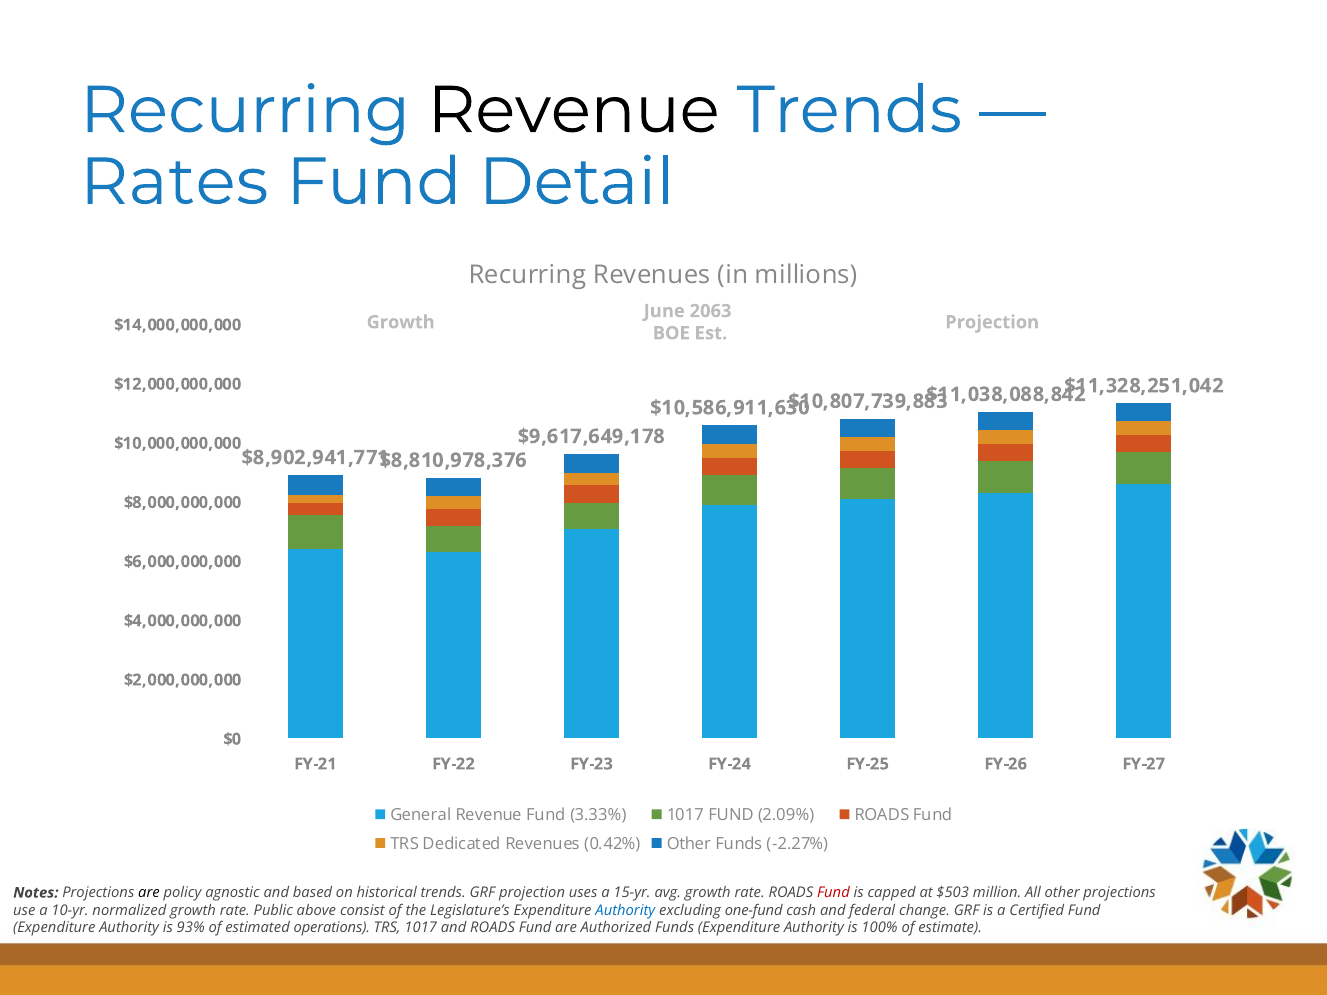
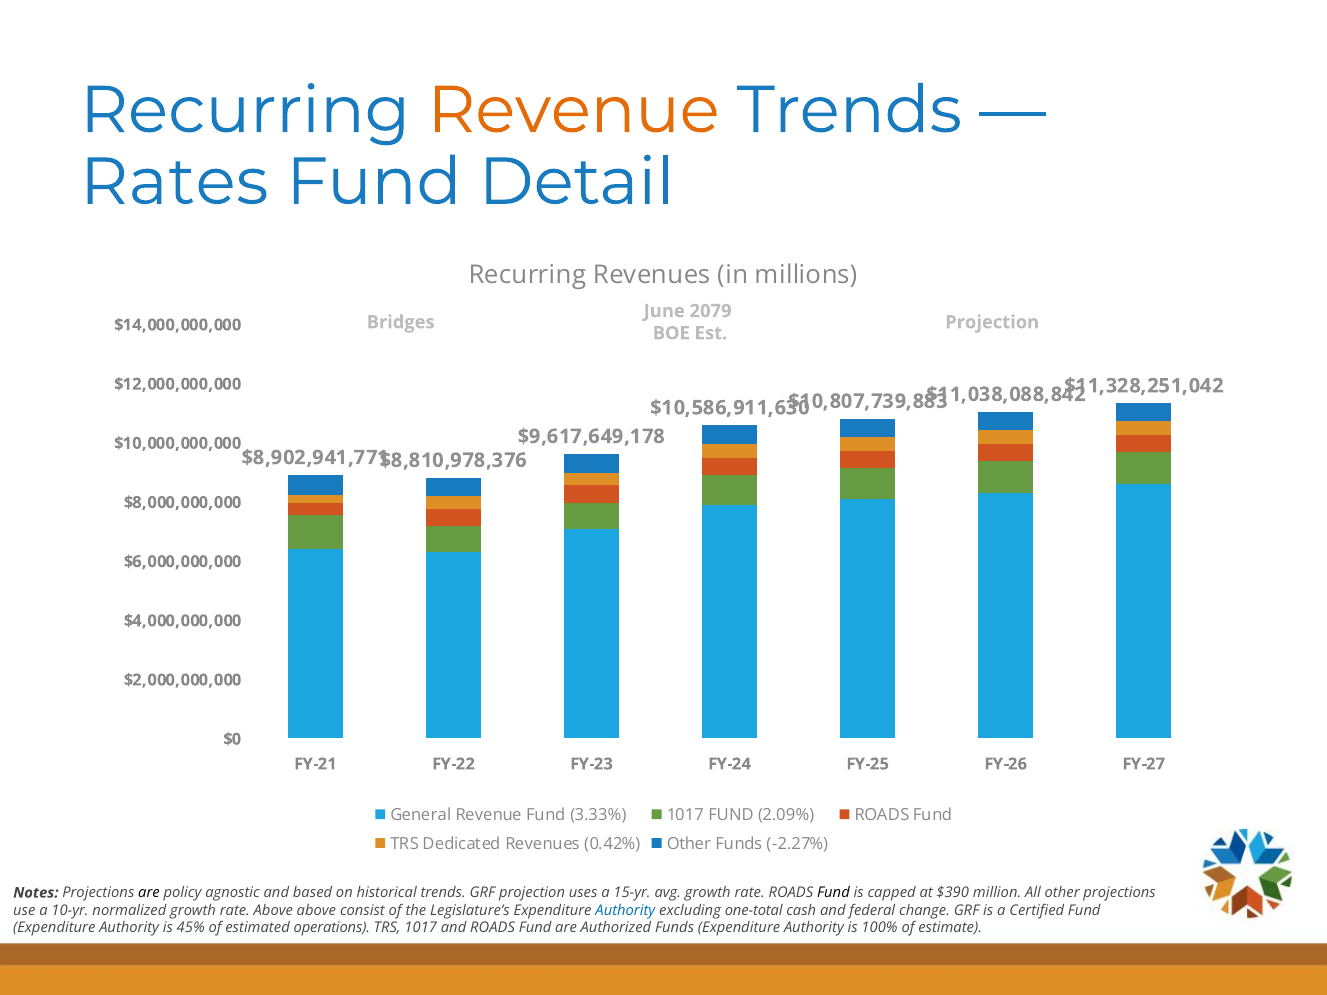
Revenue colour: black -> orange (574, 110)
2063: 2063 -> 2079 (711, 311)
Growth: Growth -> Bridges (401, 322)
Fund colour: red -> black (833, 893)
$503: $503 -> $390 (953, 893)
rate Public: Public -> Above (273, 911)
one-fund: one-fund -> one-total (754, 911)
93%: 93% -> 45% (191, 928)
